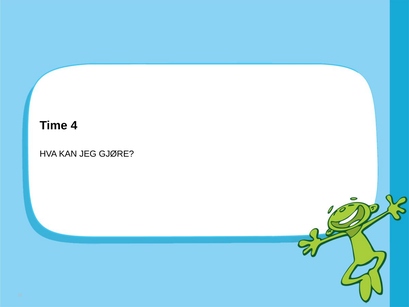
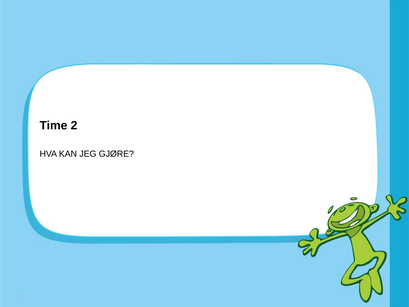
4: 4 -> 2 (74, 125)
